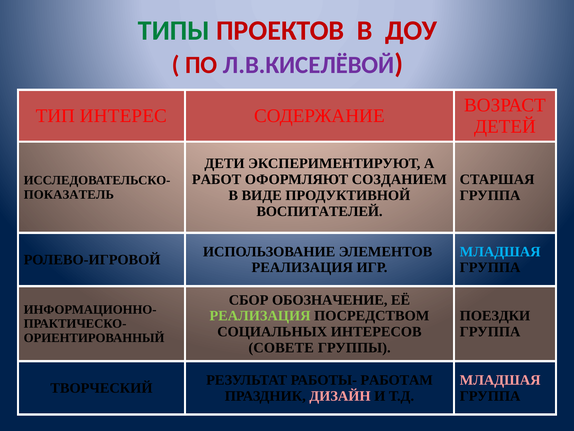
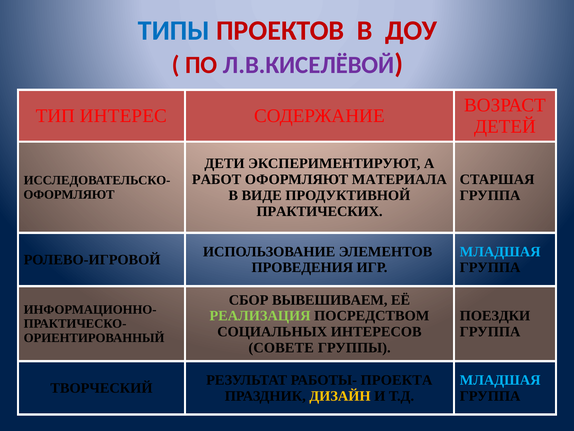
ТИПЫ colour: green -> blue (174, 31)
СОЗДАНИЕМ: СОЗДАНИЕМ -> МАТЕРИАЛА (399, 179)
ПОКАЗАТЕЛЬ: ПОКАЗАТЕЛЬ -> ОФОРМЛЯЮТ (69, 194)
ВОСПИТАТЕЛЕЙ: ВОСПИТАТЕЛЕЙ -> ПРАКТИЧЕСКИХ (319, 211)
РЕАЛИЗАЦИЯ: РЕАЛИЗАЦИЯ -> ПРОВЕДЕНИЯ (302, 267)
ОБОЗНАЧЕНИЕ: ОБОЗНАЧЕНИЕ -> ВЫВЕШИВАЕМ (330, 300)
РАБОТАМ: РАБОТАМ -> ПРОЕКТА (396, 380)
МЛАДШАЯ colour: pink -> light blue (500, 380)
ДИЗАЙН colour: pink -> yellow (340, 395)
